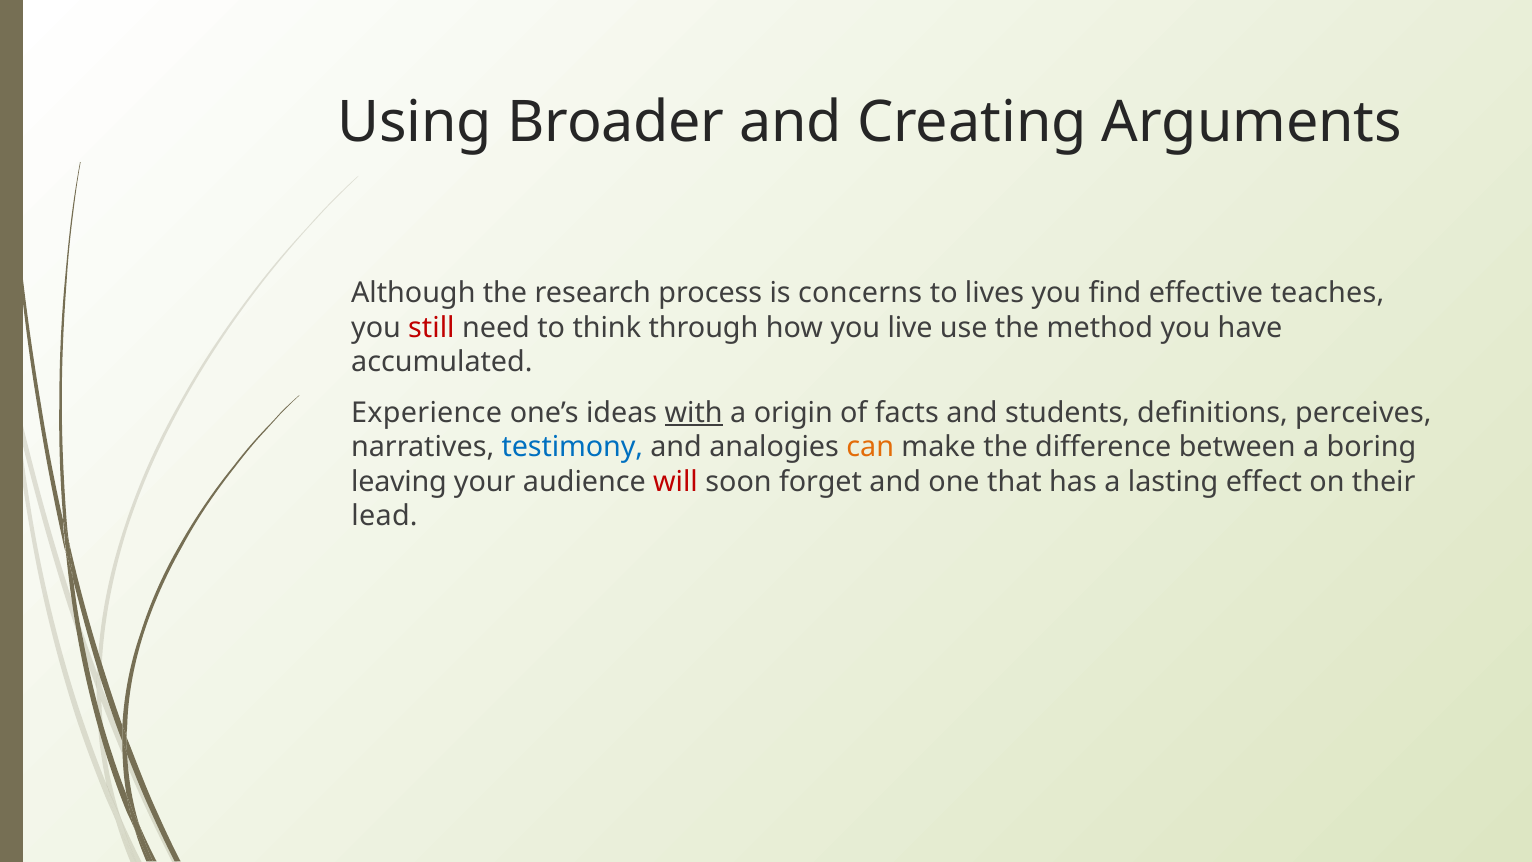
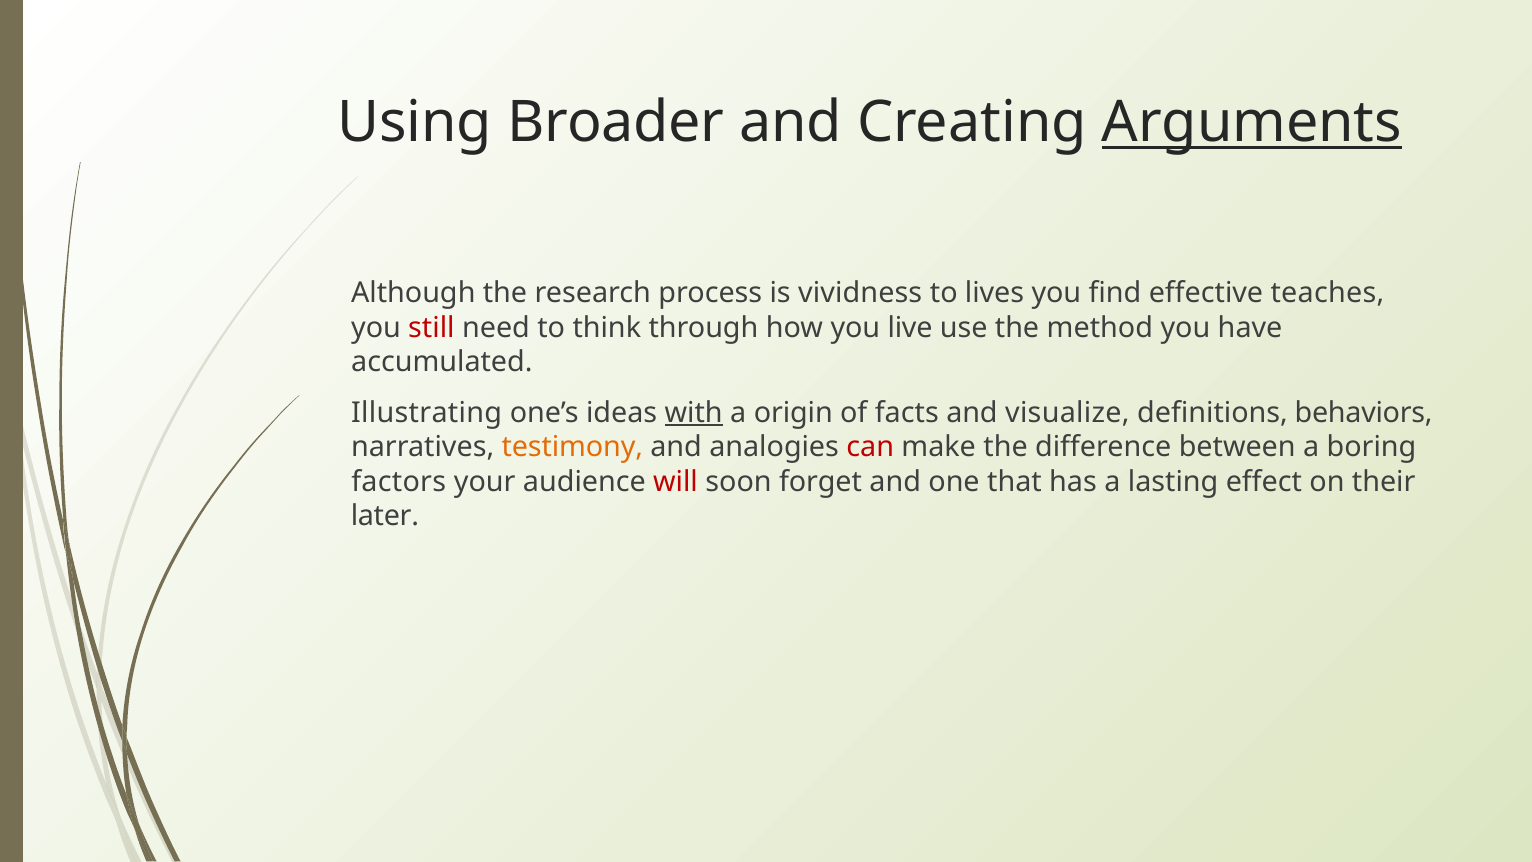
Arguments underline: none -> present (1252, 123)
concerns: concerns -> vividness (860, 293)
Experience: Experience -> Illustrating (427, 412)
students: students -> visualize (1067, 412)
perceives: perceives -> behaviors (1364, 412)
testimony colour: blue -> orange (572, 447)
can colour: orange -> red (870, 447)
leaving: leaving -> factors (399, 481)
lead: lead -> later (385, 516)
